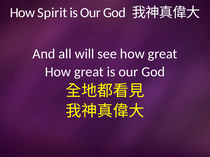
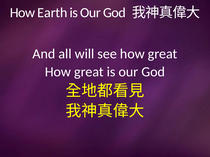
Spirit: Spirit -> Earth (52, 13)
